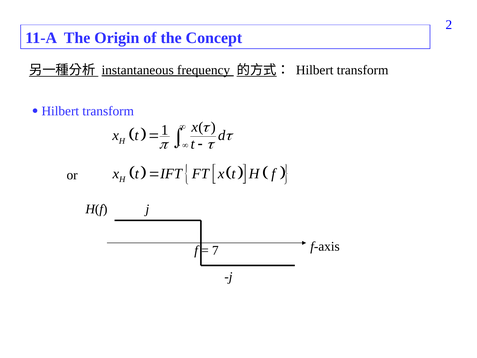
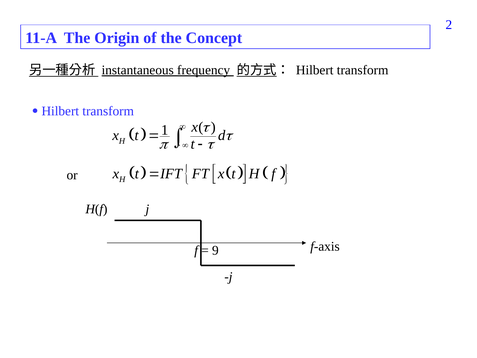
7: 7 -> 9 (215, 250)
